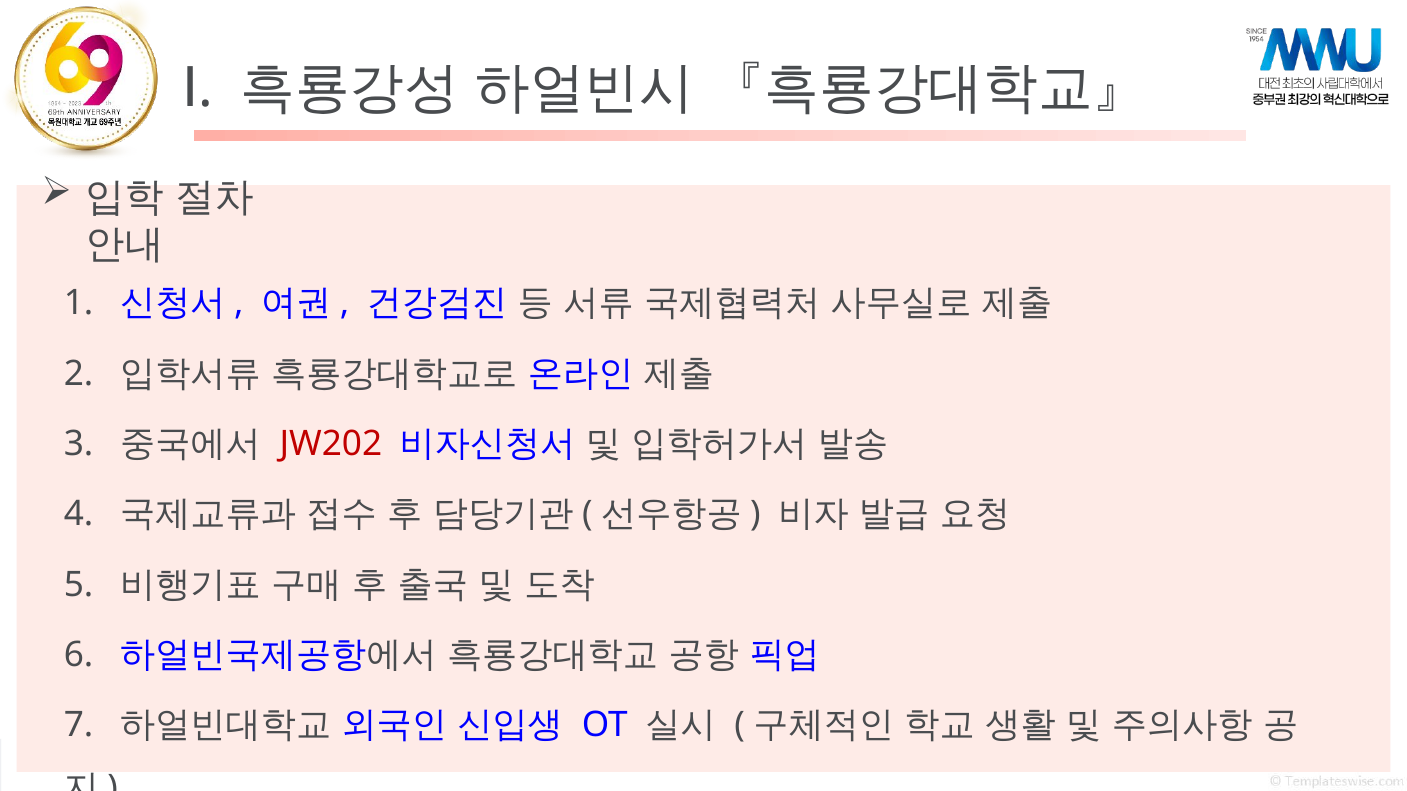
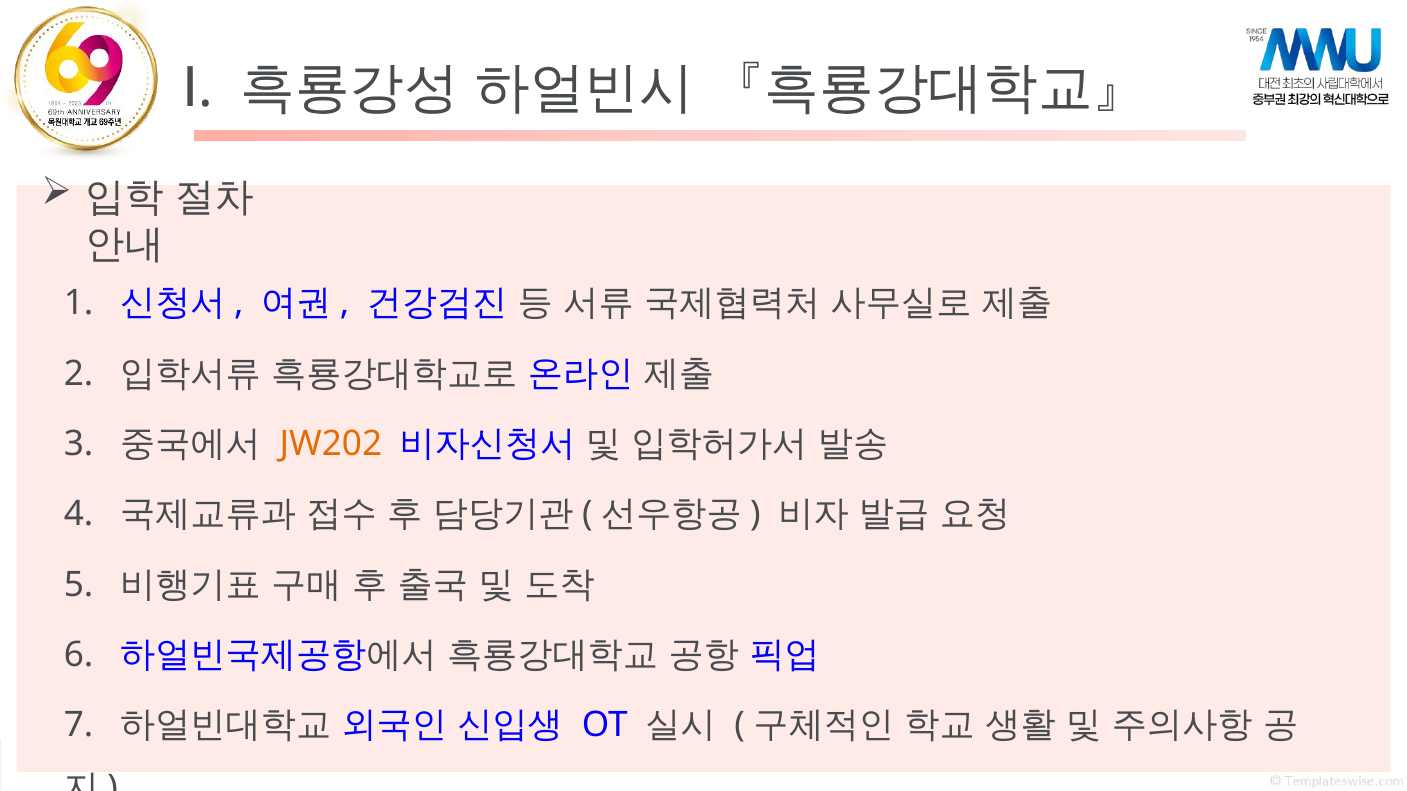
JW202 colour: red -> orange (331, 444)
